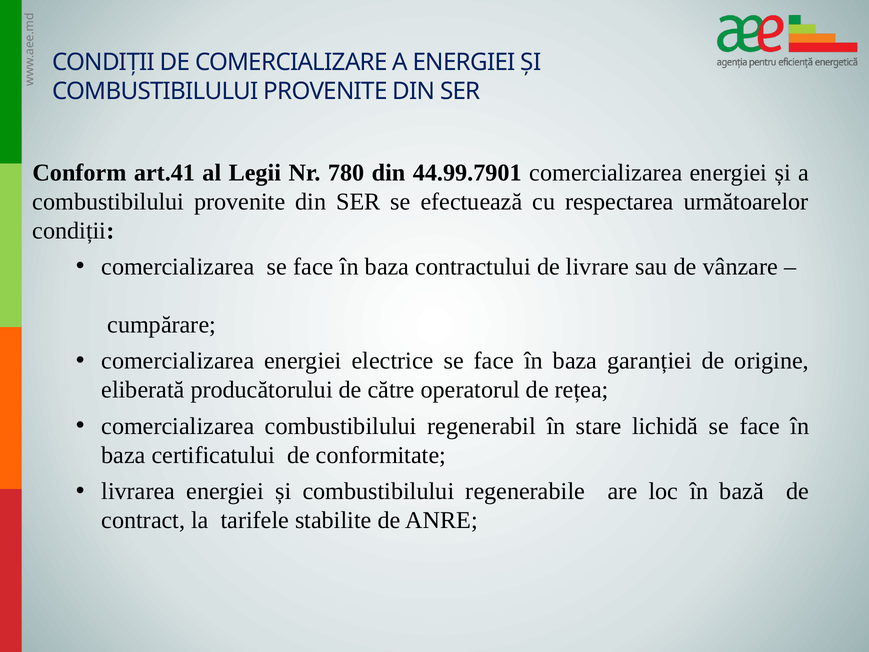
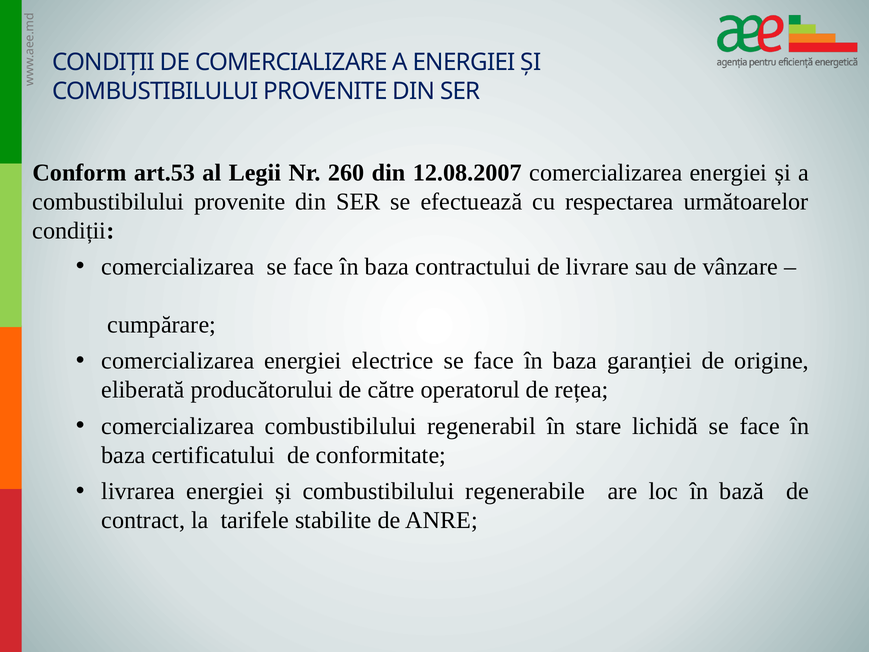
art.41: art.41 -> art.53 (164, 173)
780: 780 -> 260 (346, 173)
44.99.7901: 44.99.7901 -> 12.08.2007 (467, 173)
